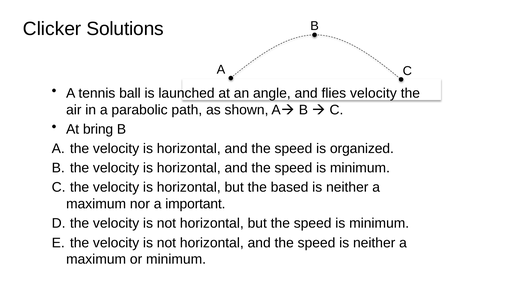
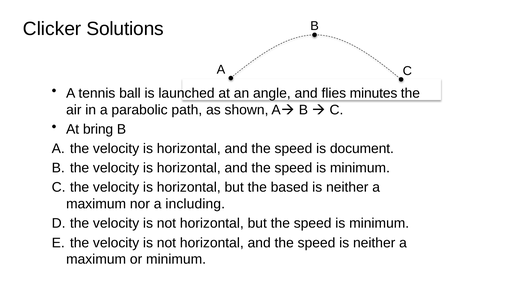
flies velocity: velocity -> minutes (374, 93)
organized: organized -> document (362, 148)
important: important -> including (195, 204)
